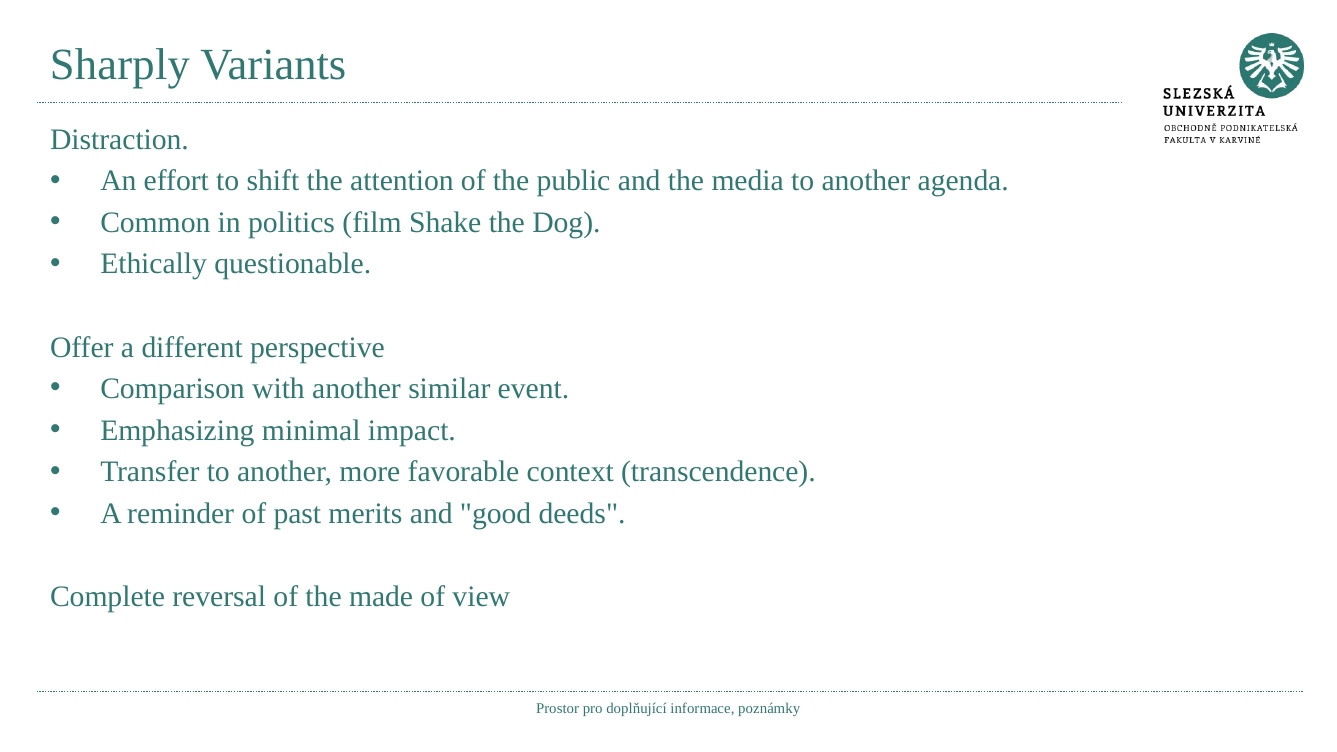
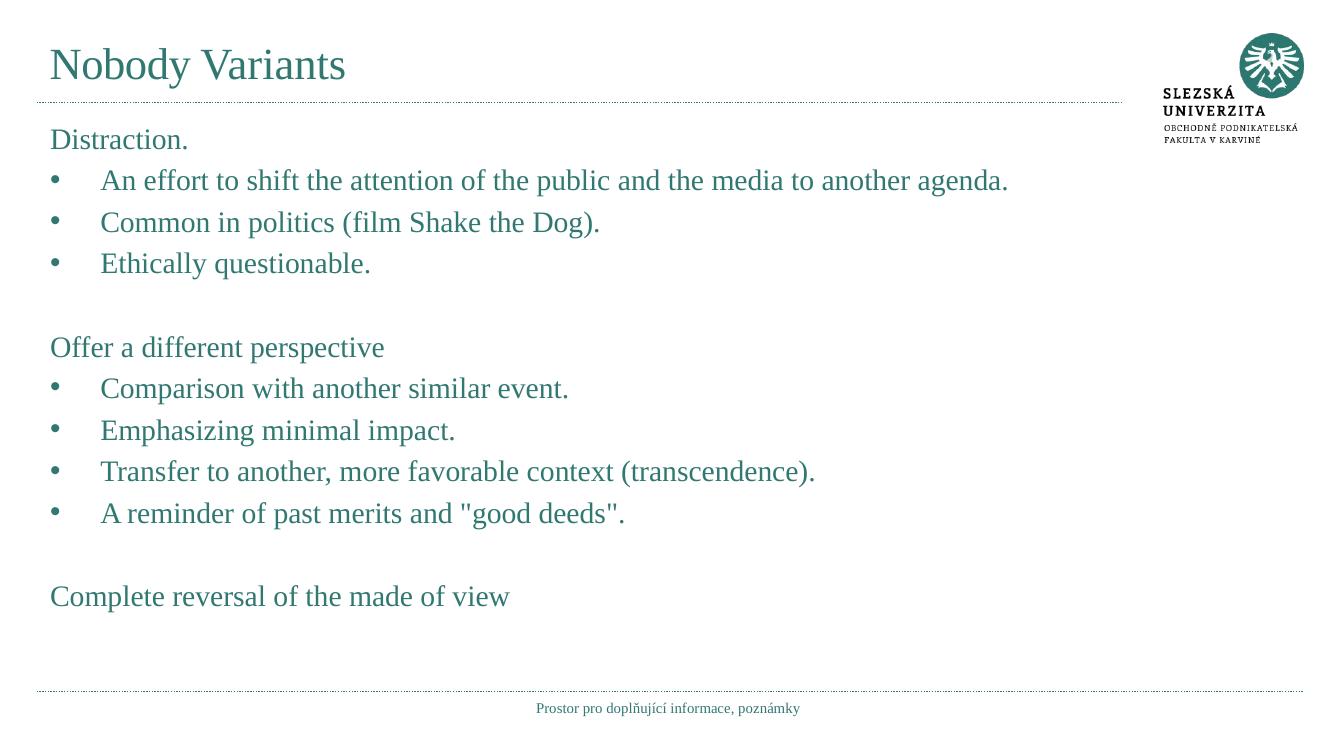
Sharply: Sharply -> Nobody (120, 65)
